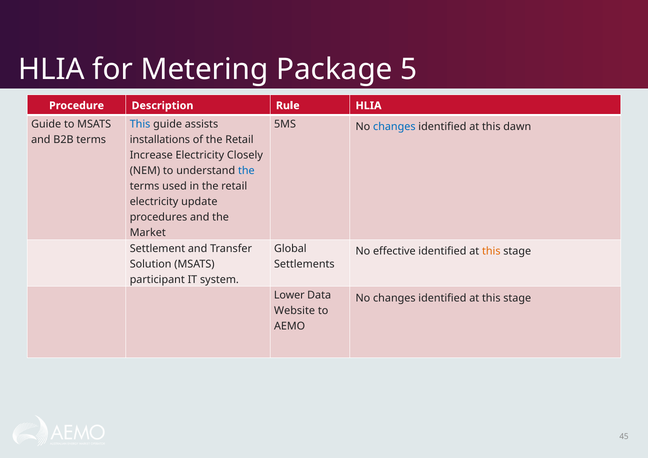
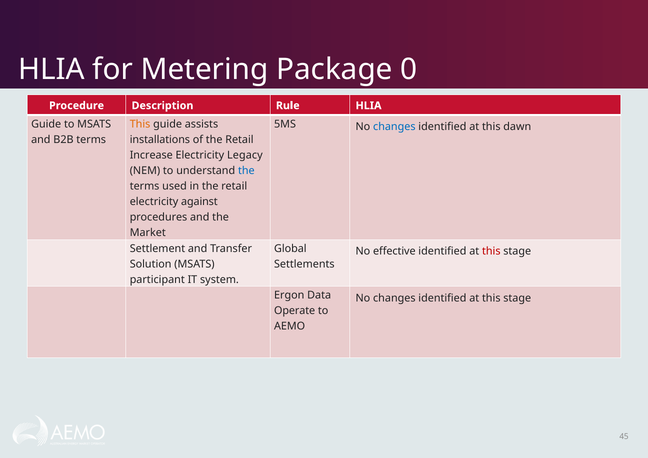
5: 5 -> 0 (409, 70)
This colour: blue -> orange (140, 124)
Closely: Closely -> Legacy (245, 155)
update: update -> against (199, 202)
this colour: orange -> red (491, 251)
Lower: Lower -> Ergon (289, 295)
Website: Website -> Operate (295, 311)
